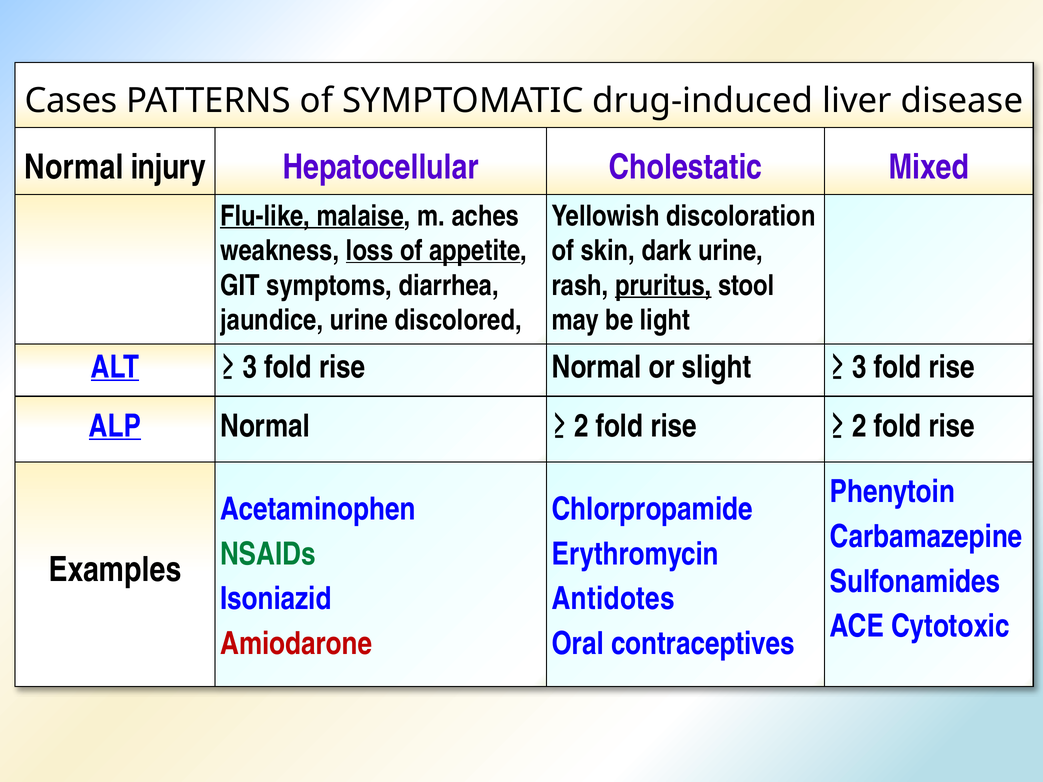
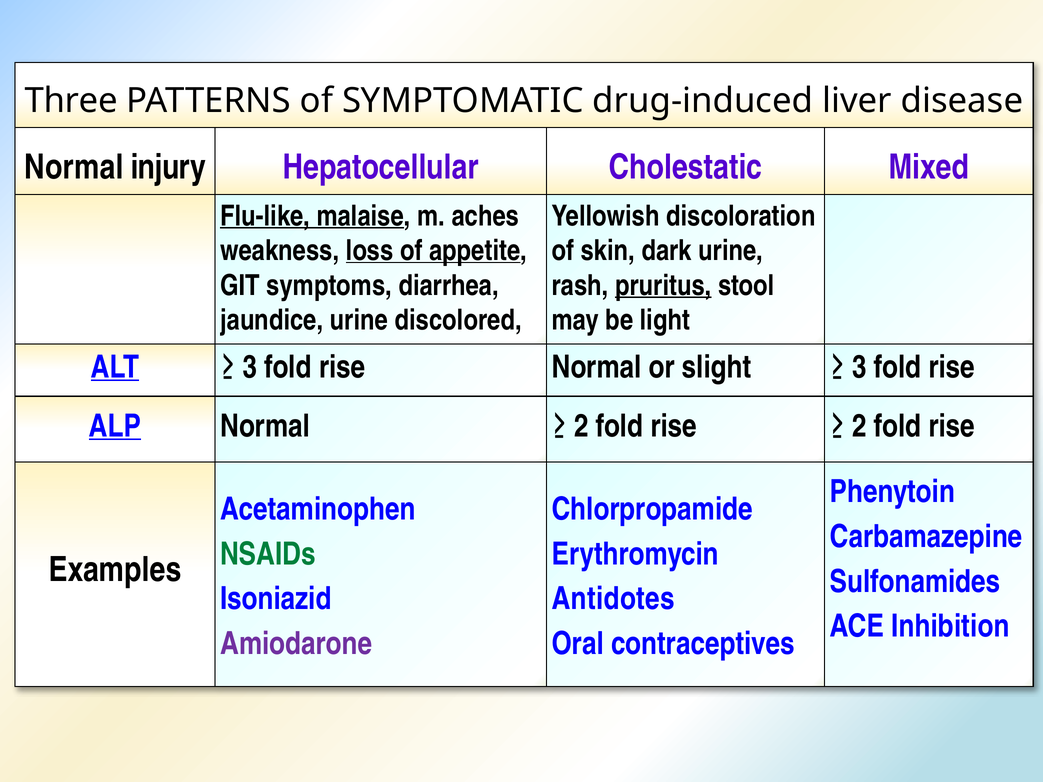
Cases: Cases -> Three (71, 101)
Cytotoxic: Cytotoxic -> Inhibition (950, 627)
Amiodarone colour: red -> purple (296, 644)
